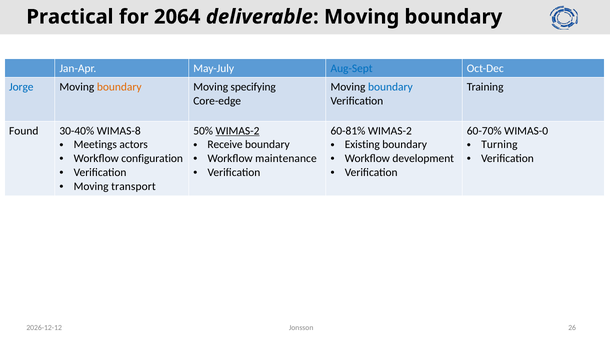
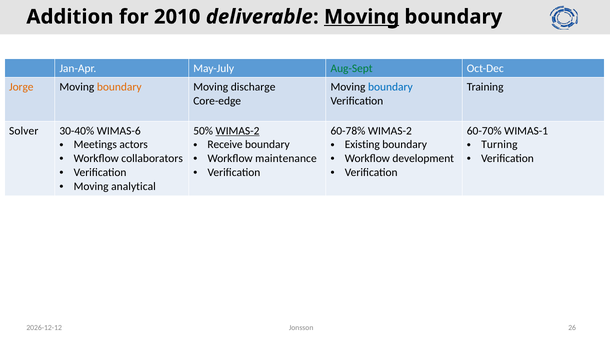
Practical: Practical -> Addition (70, 17)
2064: 2064 -> 2010 (177, 17)
Moving underline: none -> present (362, 17)
Aug-Sept colour: blue -> green (352, 68)
Jorge colour: blue -> orange (21, 87)
specifying: specifying -> discharge (253, 87)
Found: Found -> Solver (24, 131)
WIMAS-8: WIMAS-8 -> WIMAS-6 (119, 131)
60-81%: 60-81% -> 60-78% (348, 131)
WIMAS-0: WIMAS-0 -> WIMAS-1 (526, 131)
configuration: configuration -> collaborators (152, 159)
transport: transport -> analytical (134, 187)
